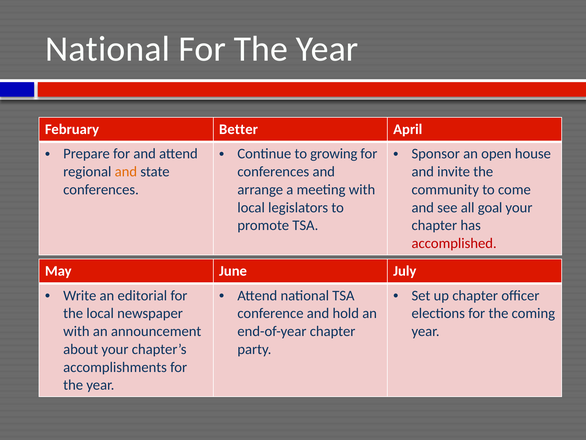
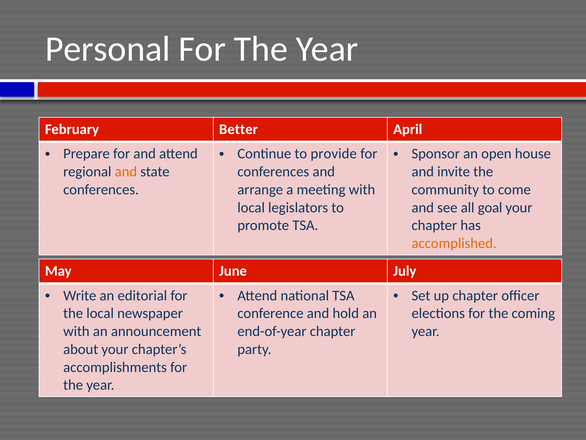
National: National -> Personal (108, 49)
growing: growing -> provide (334, 154)
accomplished colour: red -> orange (454, 243)
